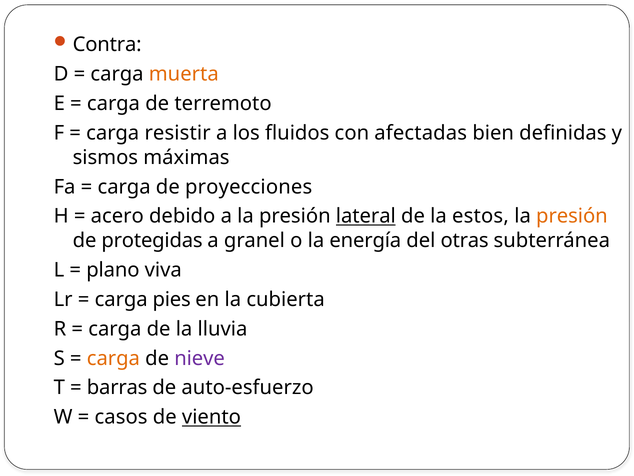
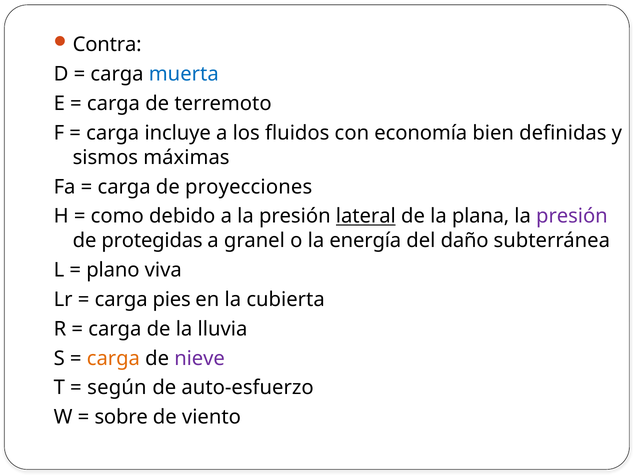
muerta colour: orange -> blue (184, 74)
resistir: resistir -> incluye (178, 133)
afectadas: afectadas -> economía (421, 133)
acero: acero -> como (117, 216)
estos: estos -> plana (481, 216)
presión colour: orange -> purple (572, 216)
otras: otras -> daño (465, 240)
barras: barras -> según (117, 387)
casos: casos -> sobre (121, 417)
viento underline: present -> none (211, 417)
